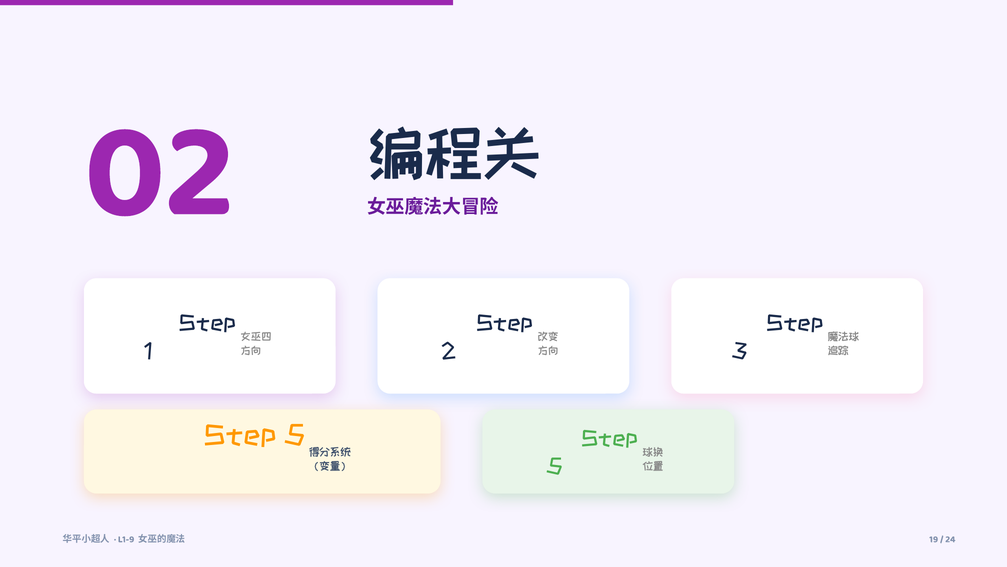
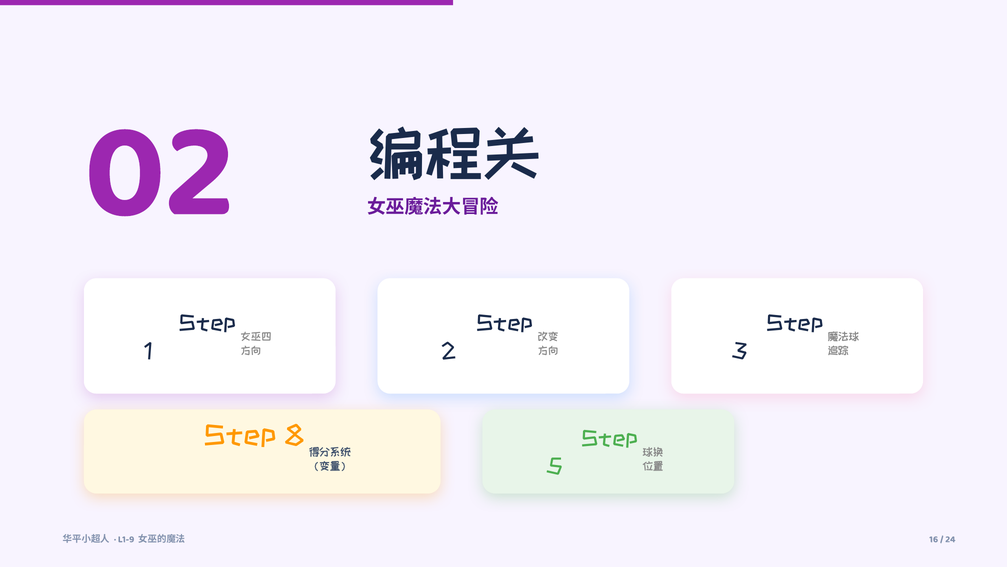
5: 5 -> 8 (295, 435)
19: 19 -> 16 (934, 539)
